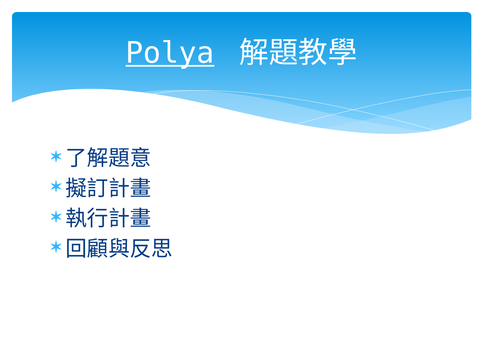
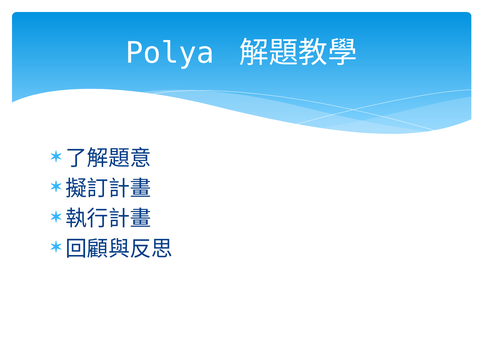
Polya underline: present -> none (170, 53)
